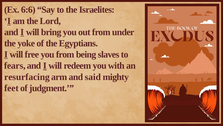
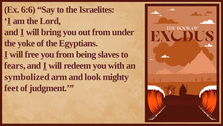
resurfacing: resurfacing -> symbolized (27, 77)
said: said -> look (93, 77)
